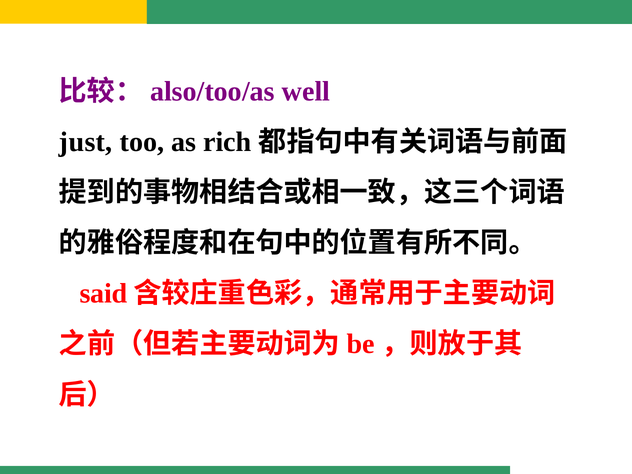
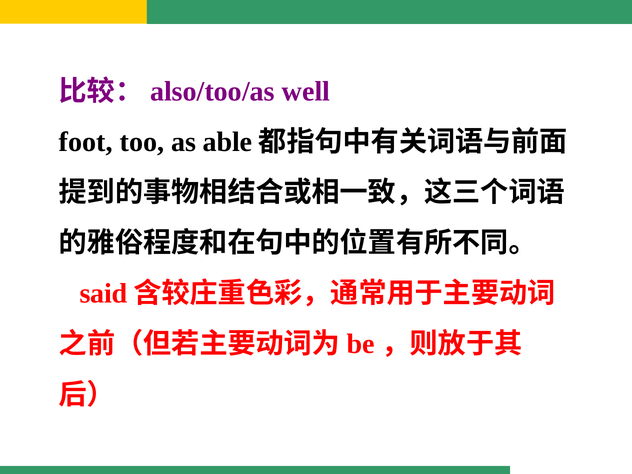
just: just -> foot (86, 142)
rich: rich -> able (228, 142)
